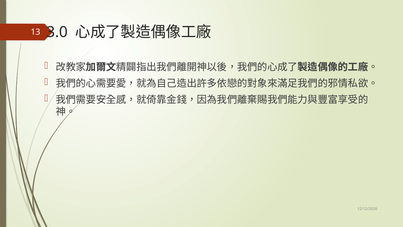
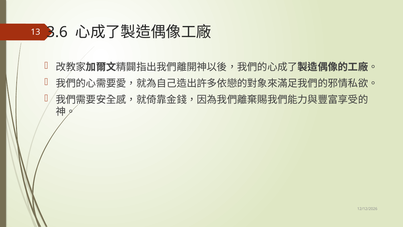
3.0: 3.0 -> 3.6 (57, 32)
